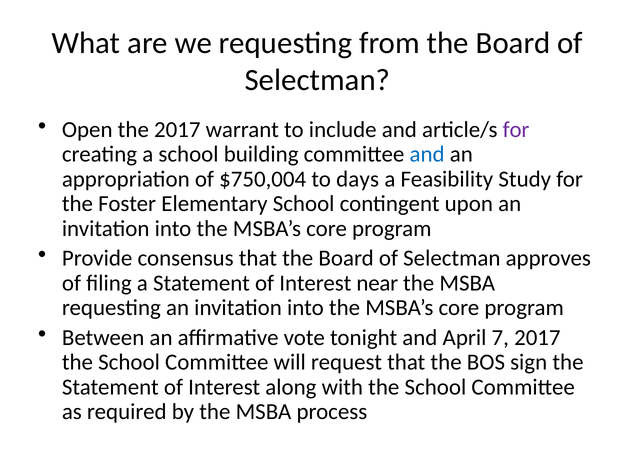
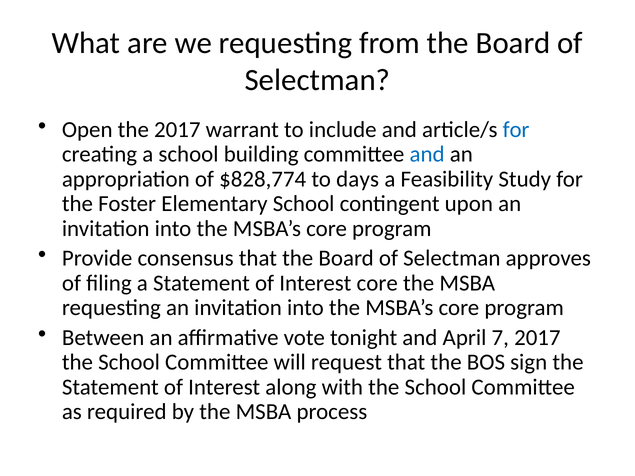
for colour: purple -> blue (516, 130)
$750,004: $750,004 -> $828,774 (263, 179)
Interest near: near -> core (377, 283)
